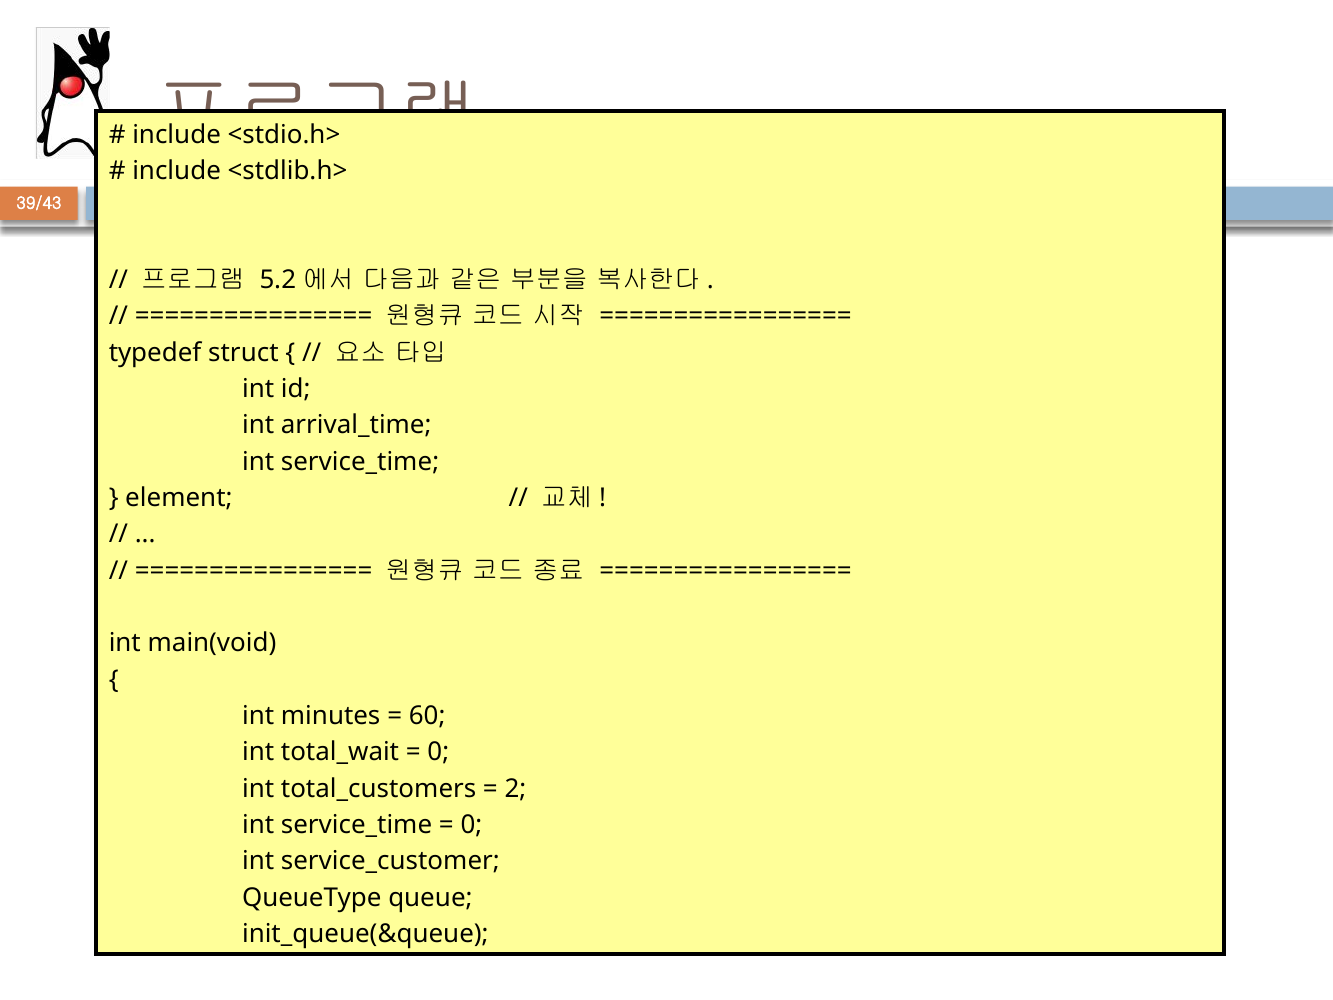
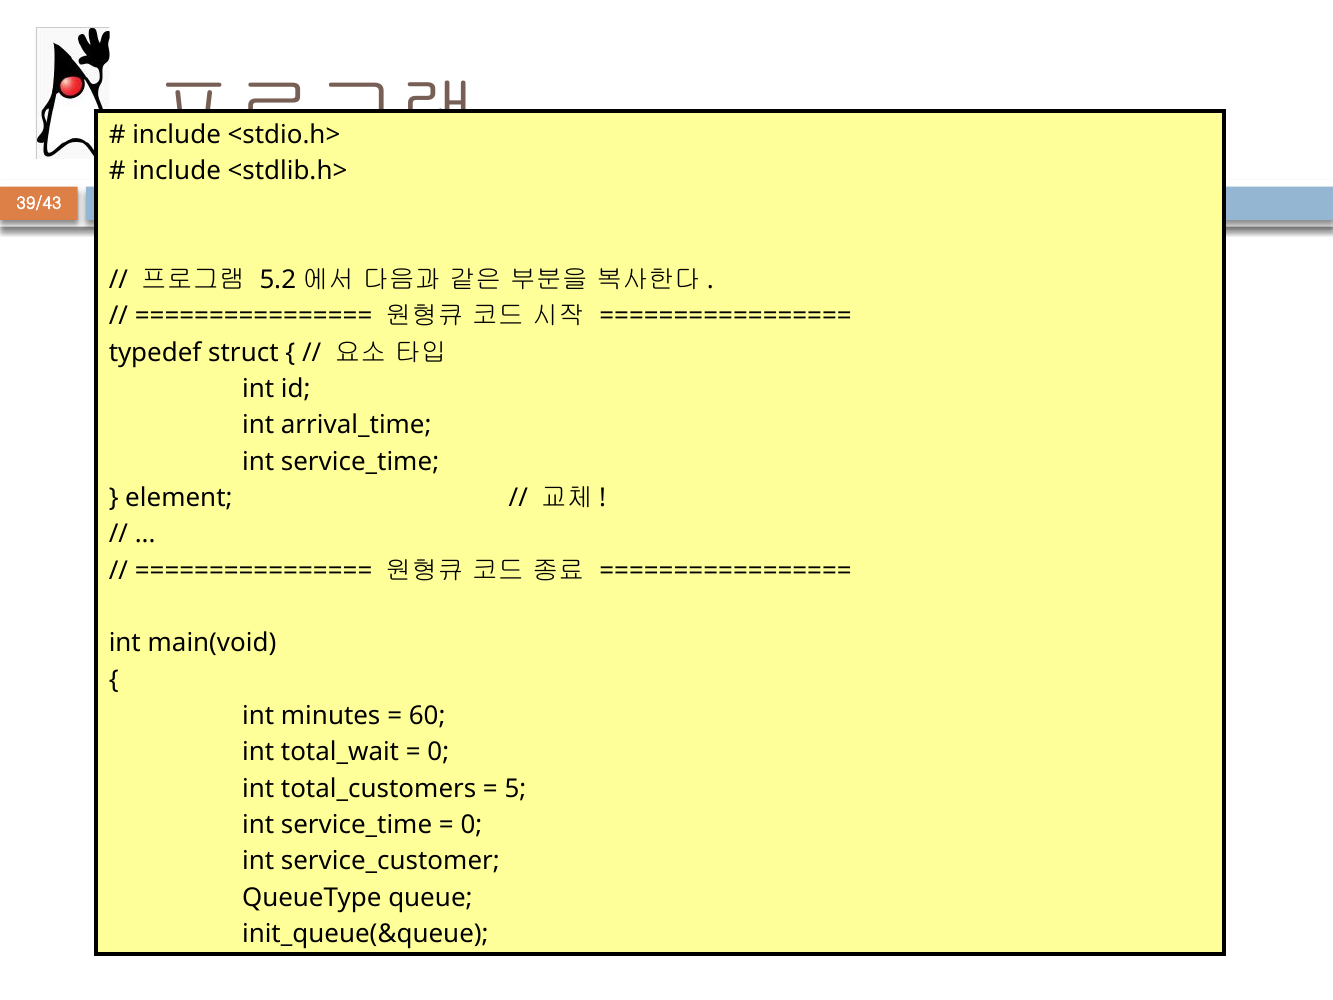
2: 2 -> 5 (516, 788)
